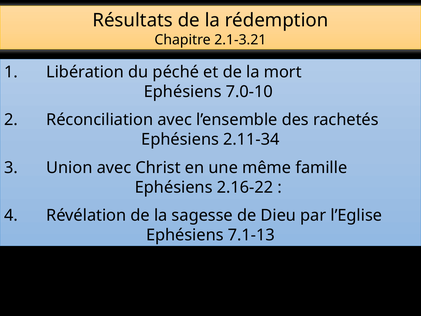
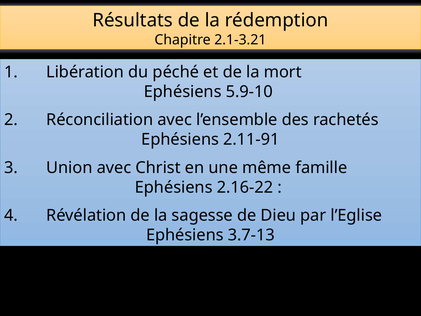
7.0-10: 7.0-10 -> 5.9-10 (249, 92)
2.11-34: 2.11-34 -> 2.11-91 (251, 139)
7.1-13: 7.1-13 -> 3.7-13 (251, 235)
